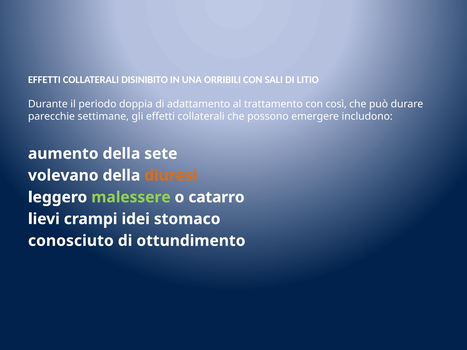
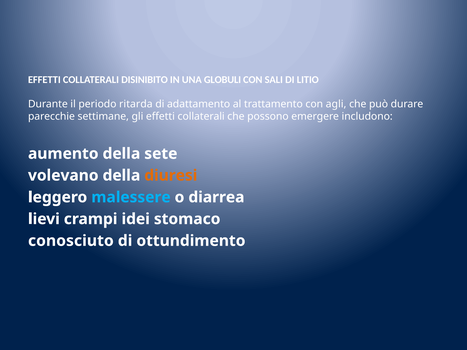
ORRIBILI: ORRIBILI -> GLOBULI (223, 80)
doppia: doppia -> ritarda (136, 104)
così: così -> agli (336, 104)
malessere colour: light green -> light blue (131, 197)
catarro: catarro -> diarrea (216, 197)
